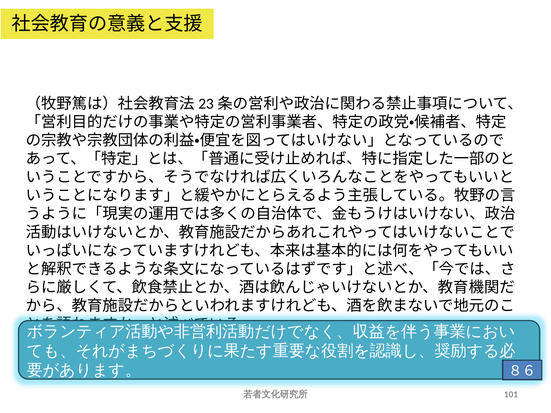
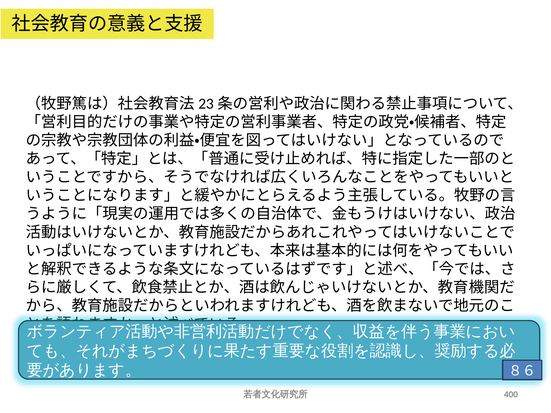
101: 101 -> 400 (511, 395)
